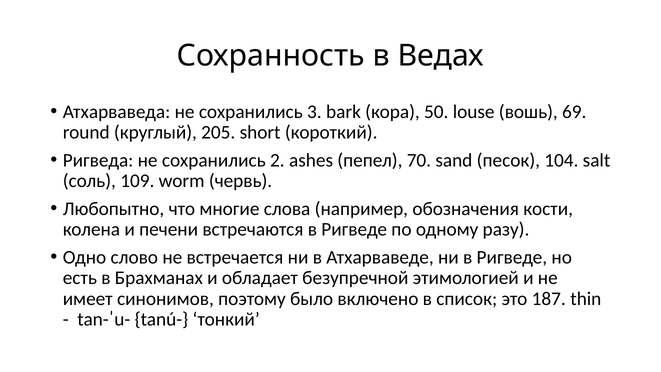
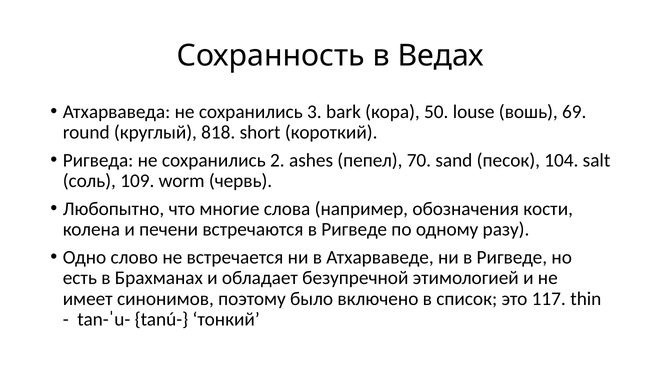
205: 205 -> 818 (218, 133)
187: 187 -> 117 (549, 299)
